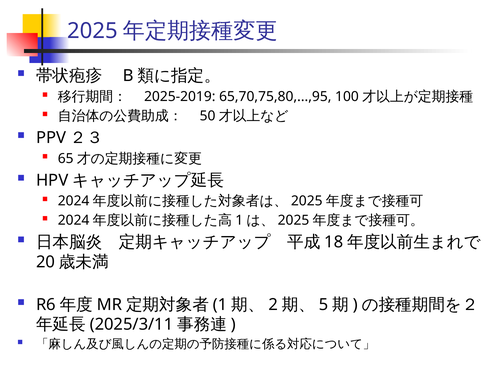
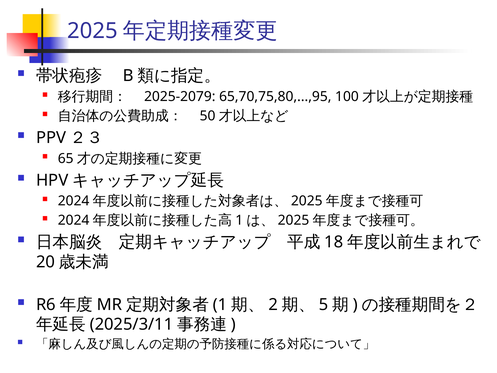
2025-2019: 2025-2019 -> 2025-2079 (180, 97)
